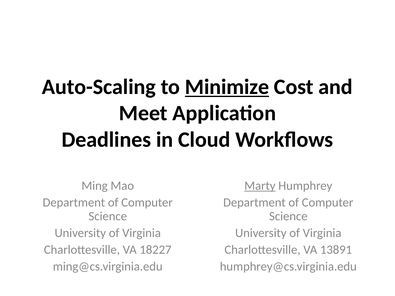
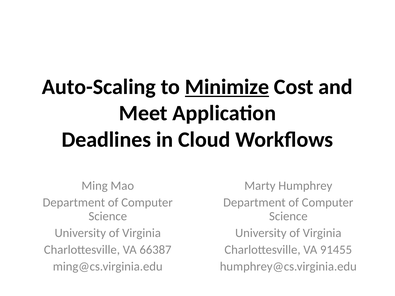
Marty underline: present -> none (260, 186)
18227: 18227 -> 66387 (155, 250)
13891: 13891 -> 91455 (336, 250)
